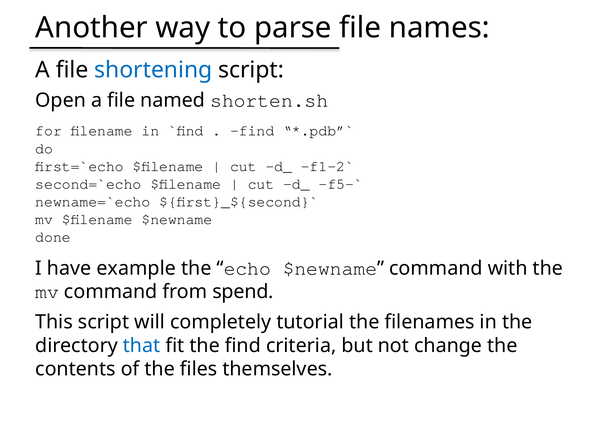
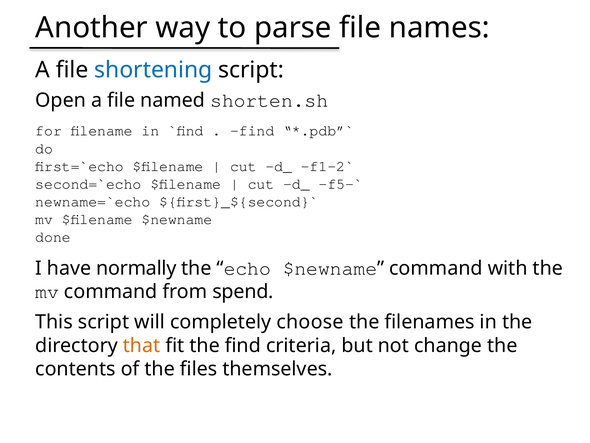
example: example -> normally (136, 268)
tutorial: tutorial -> choose (310, 322)
that colour: blue -> orange (142, 345)
